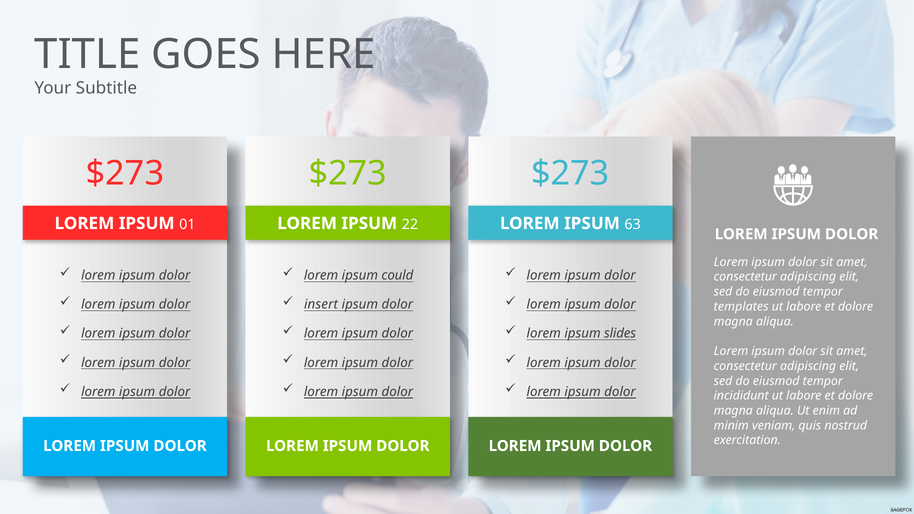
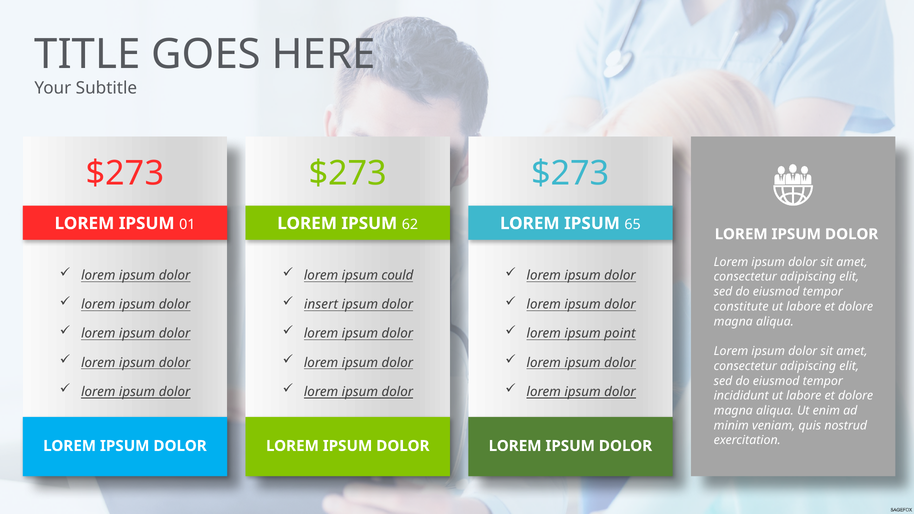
22: 22 -> 62 (410, 224)
63: 63 -> 65 (633, 224)
templates: templates -> constitute (741, 307)
slides: slides -> point (620, 334)
